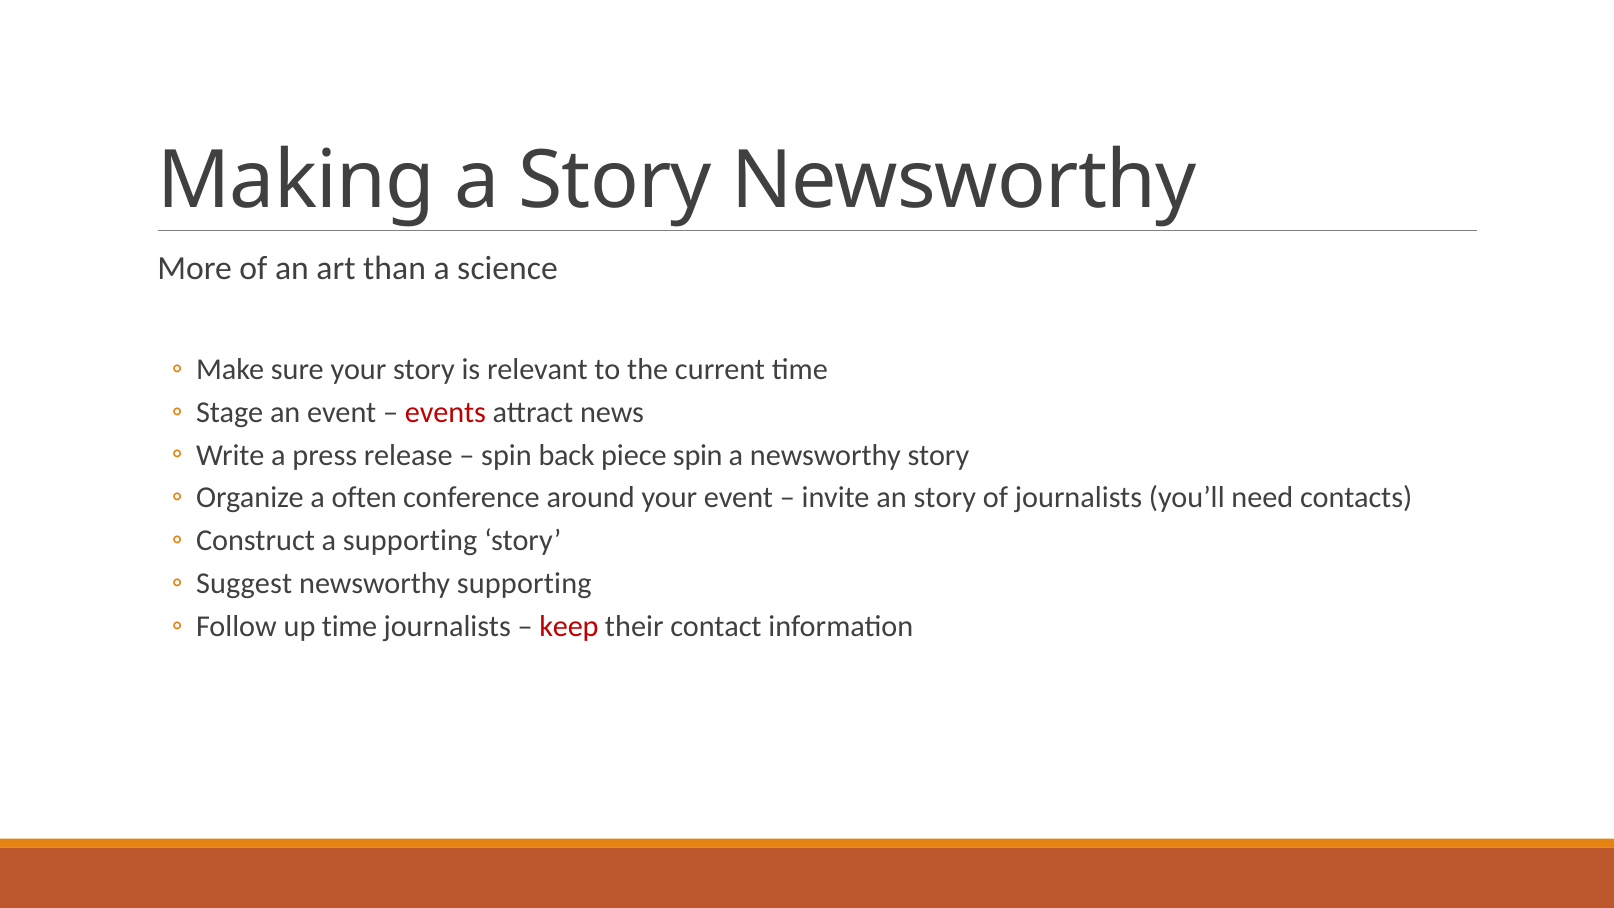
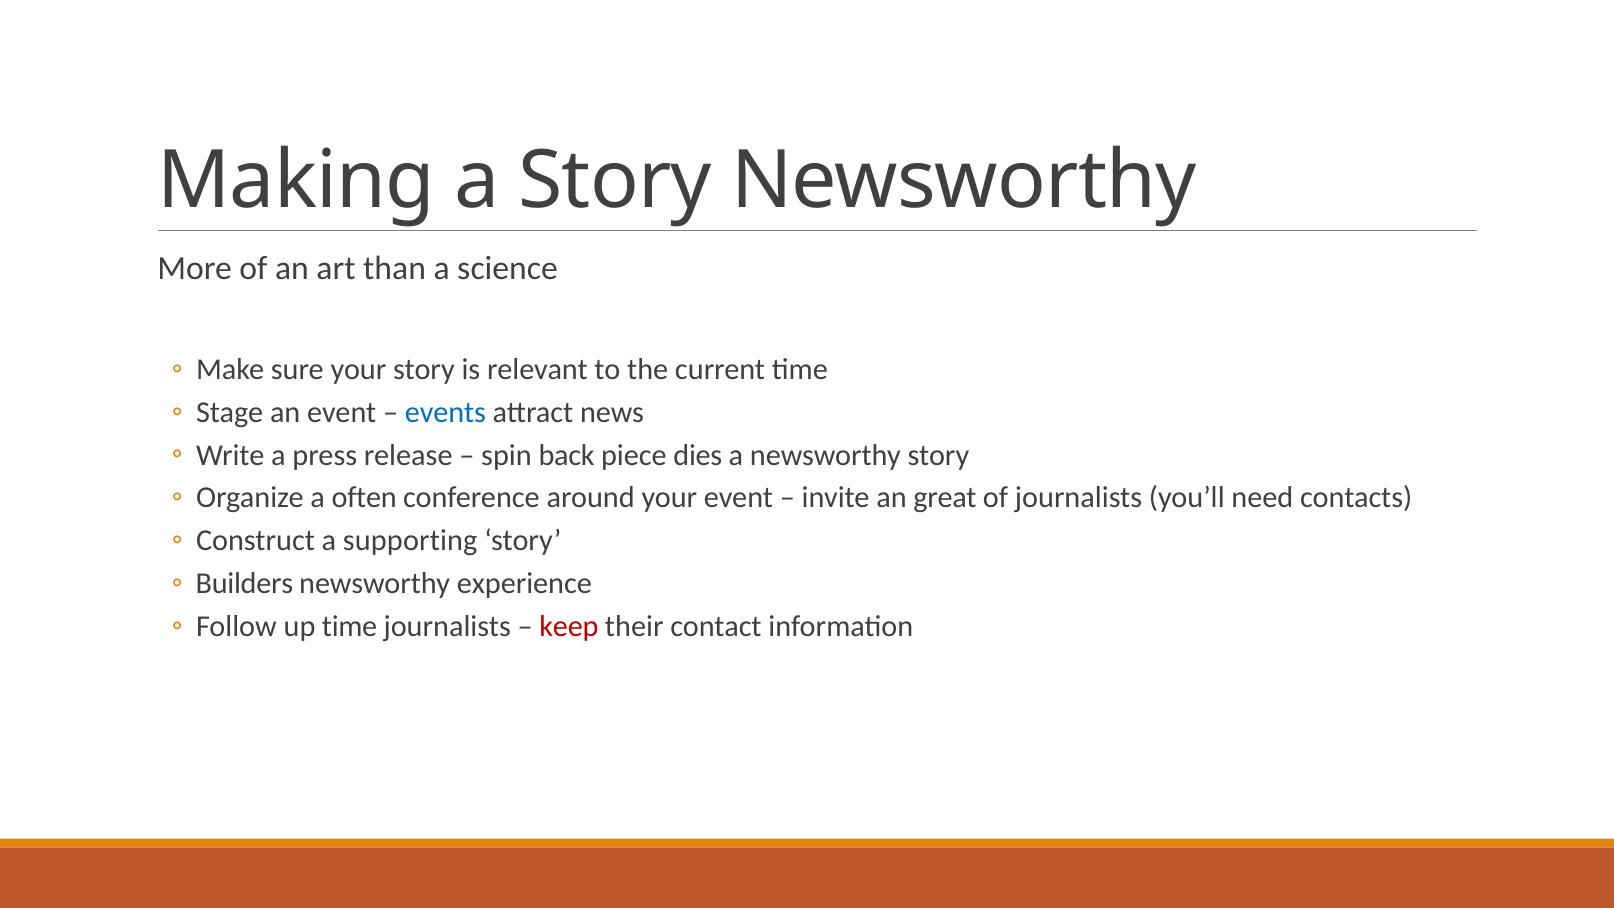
events colour: red -> blue (445, 412)
piece spin: spin -> dies (698, 455)
an story: story -> great (945, 498)
Suggest: Suggest -> Builders (244, 583)
newsworthy supporting: supporting -> experience (524, 583)
